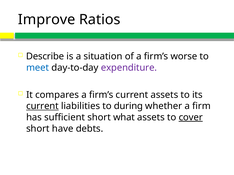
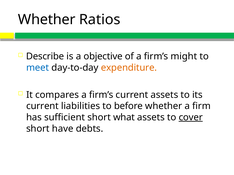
Improve: Improve -> Whether (47, 20)
situation: situation -> objective (103, 57)
worse: worse -> might (184, 57)
expenditure colour: purple -> orange (129, 68)
current underline: present -> none (42, 106)
during: during -> before (128, 106)
